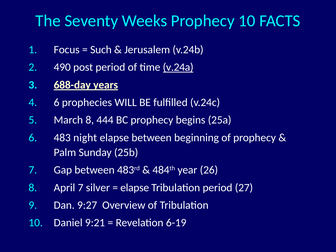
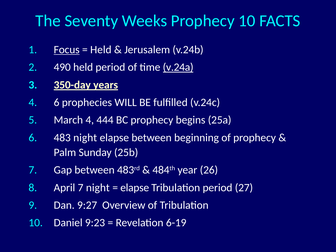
Focus underline: none -> present (67, 50)
Such: Such -> Held (101, 50)
490 post: post -> held (83, 67)
688-day: 688-day -> 350-day (72, 85)
March 8: 8 -> 4 (90, 120)
7 silver: silver -> night (98, 188)
9:21: 9:21 -> 9:23 (95, 223)
